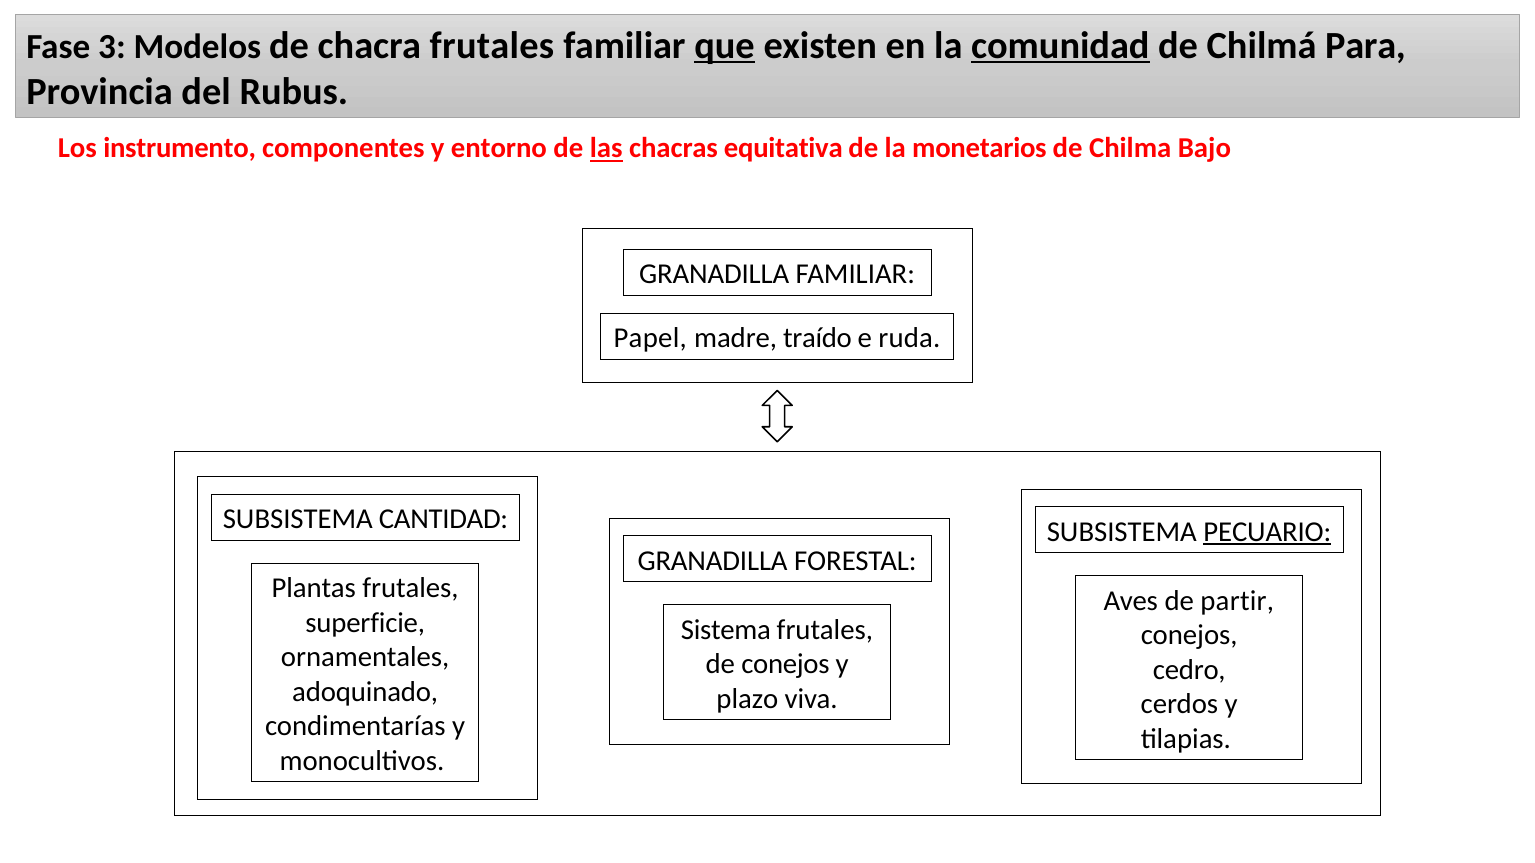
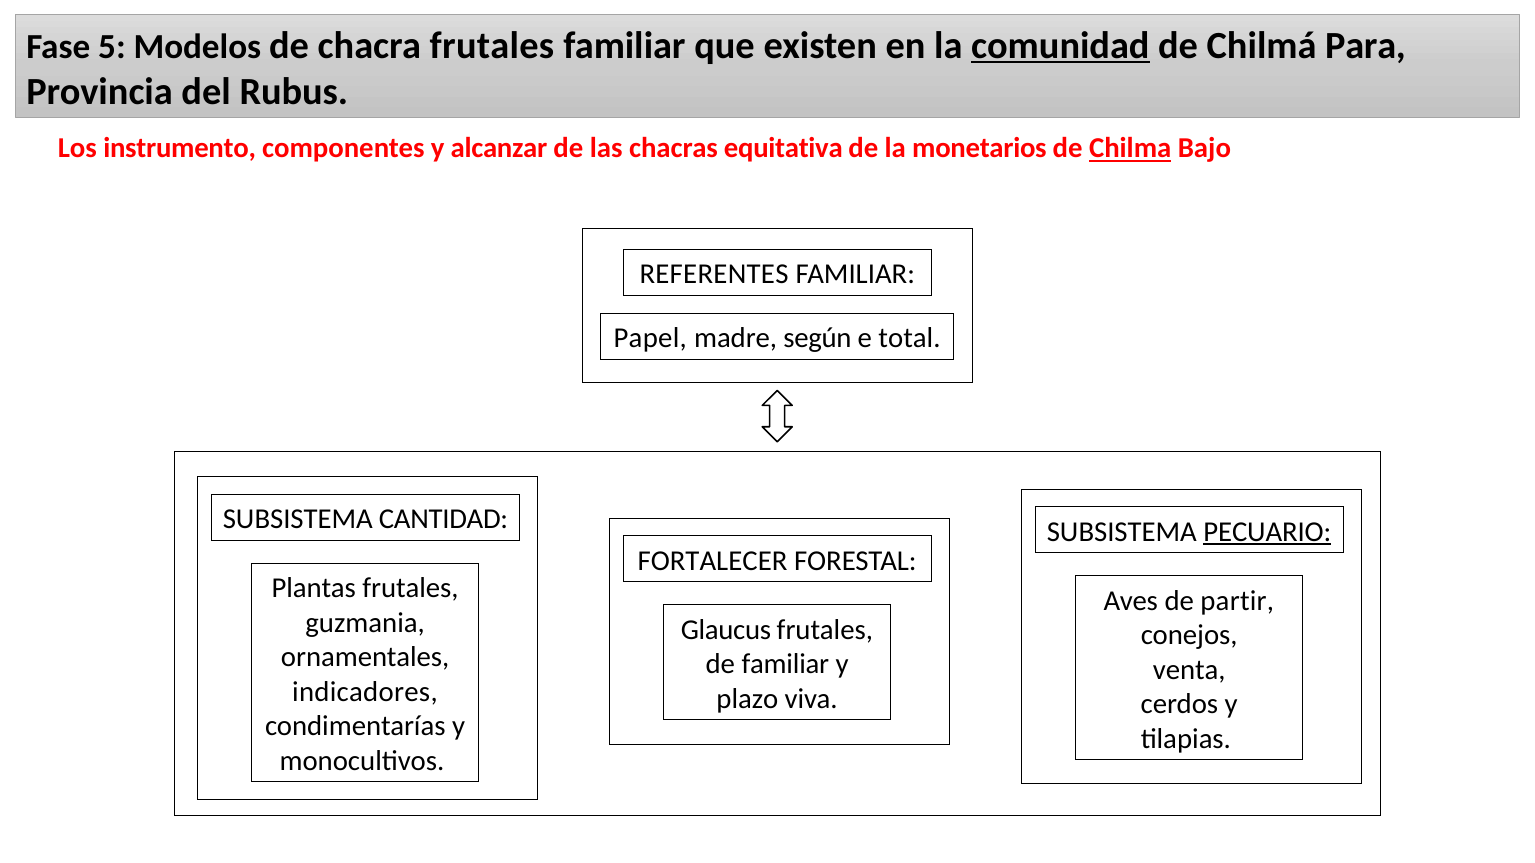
3: 3 -> 5 (112, 46)
que underline: present -> none (725, 45)
entorno: entorno -> alcanzar (499, 148)
las underline: present -> none (606, 148)
Chilma underline: none -> present (1130, 148)
GRANADILLA: GRANADILLA -> REFERENTES (714, 274)
traído: traído -> según (817, 339)
ruda: ruda -> total (910, 339)
GRANADILLA: GRANADILLA -> FORTALECER (712, 561)
superficie: superficie -> guzmania (365, 623)
Sistema: Sistema -> Glaucus (726, 630)
de conejos: conejos -> familiar (785, 664)
cedro: cedro -> venta (1189, 670)
adoquinado: adoquinado -> indicadores (365, 692)
